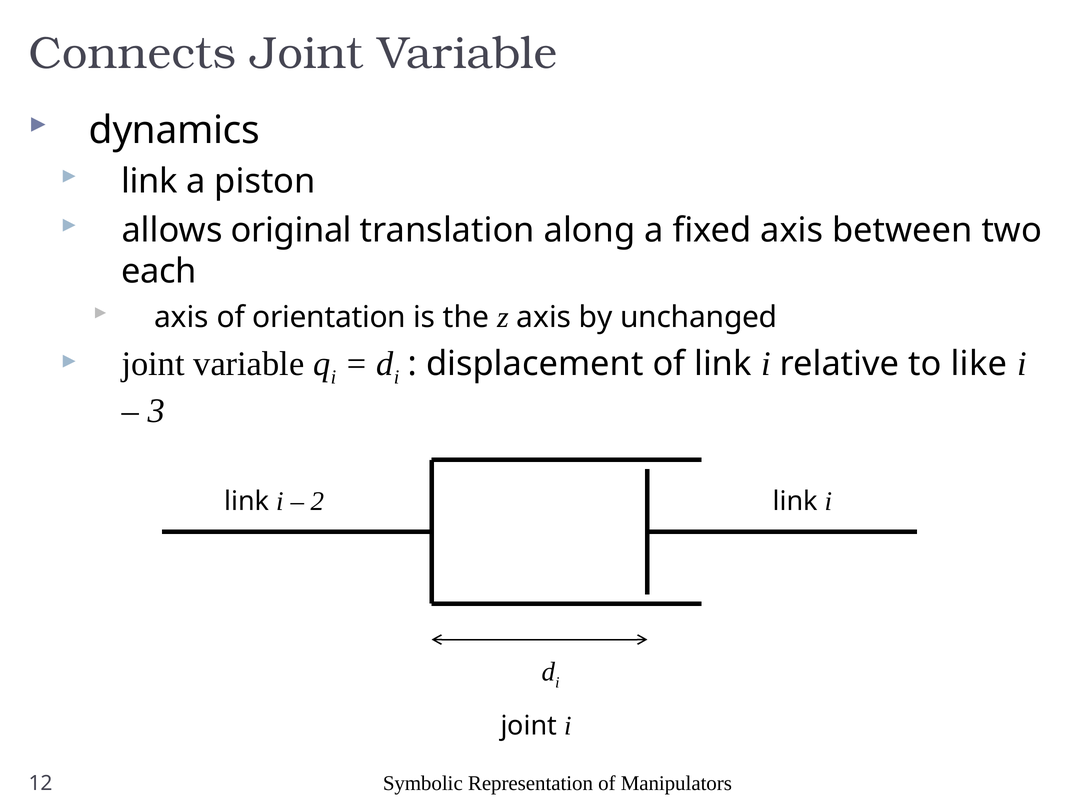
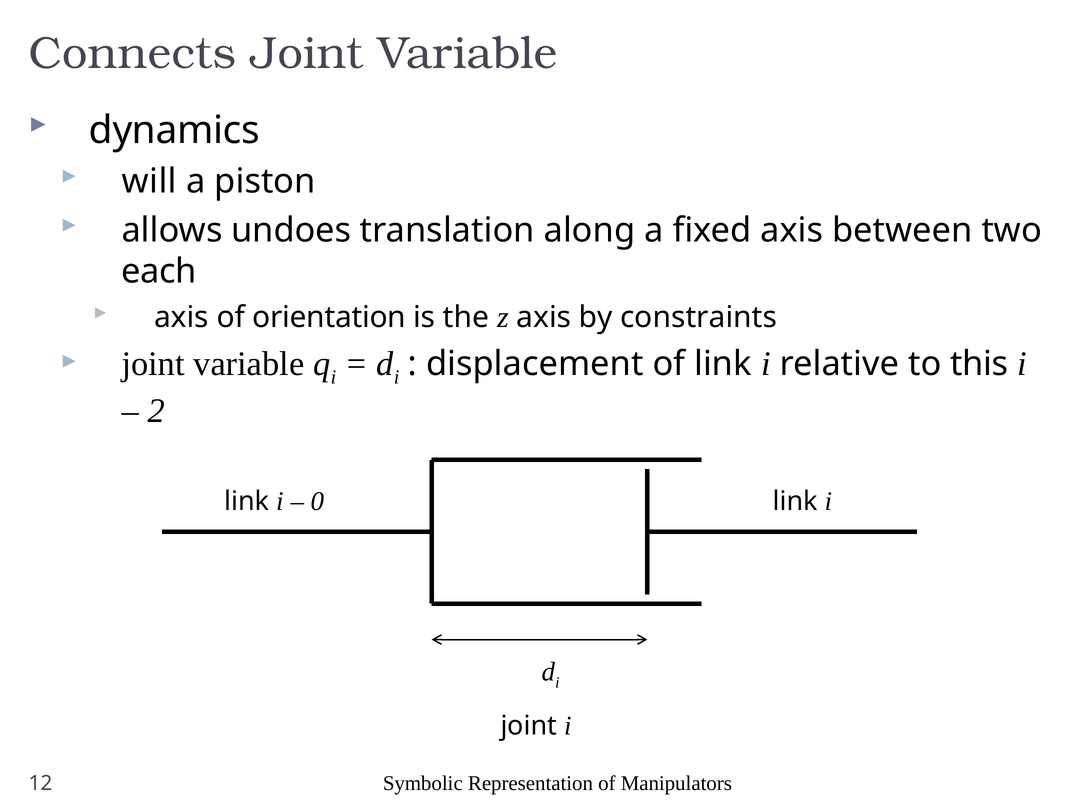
link: link -> will (149, 181)
original: original -> undoes (291, 230)
unchanged: unchanged -> constraints (699, 317)
like: like -> this (979, 364)
3: 3 -> 2 (156, 411)
2: 2 -> 0 (317, 501)
